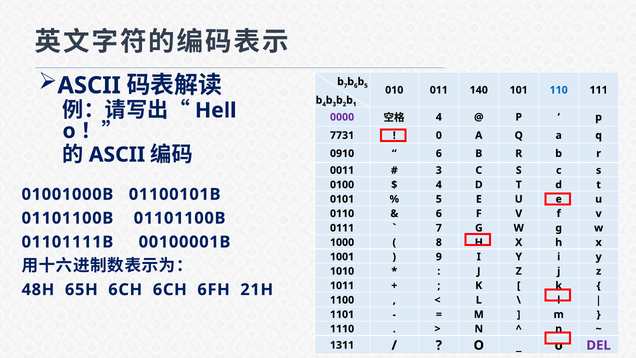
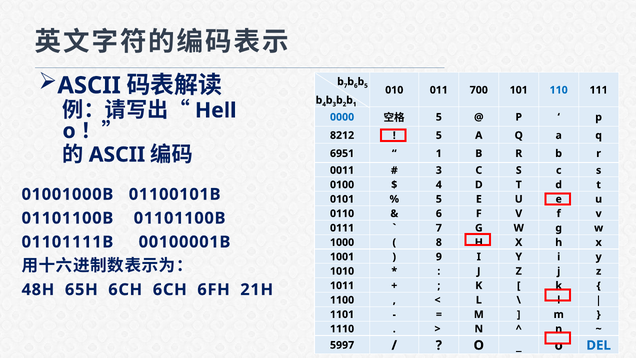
140: 140 -> 700 (479, 90)
0000 colour: purple -> blue (342, 117)
4: 4 -> 5 (439, 117)
7731: 7731 -> 8212 (342, 135)
0: 0 -> 5 (439, 135)
0910: 0910 -> 6951 (342, 153)
6: 6 -> 1 (439, 153)
1311: 1311 -> 5997 (342, 345)
DEL colour: purple -> blue (599, 345)
